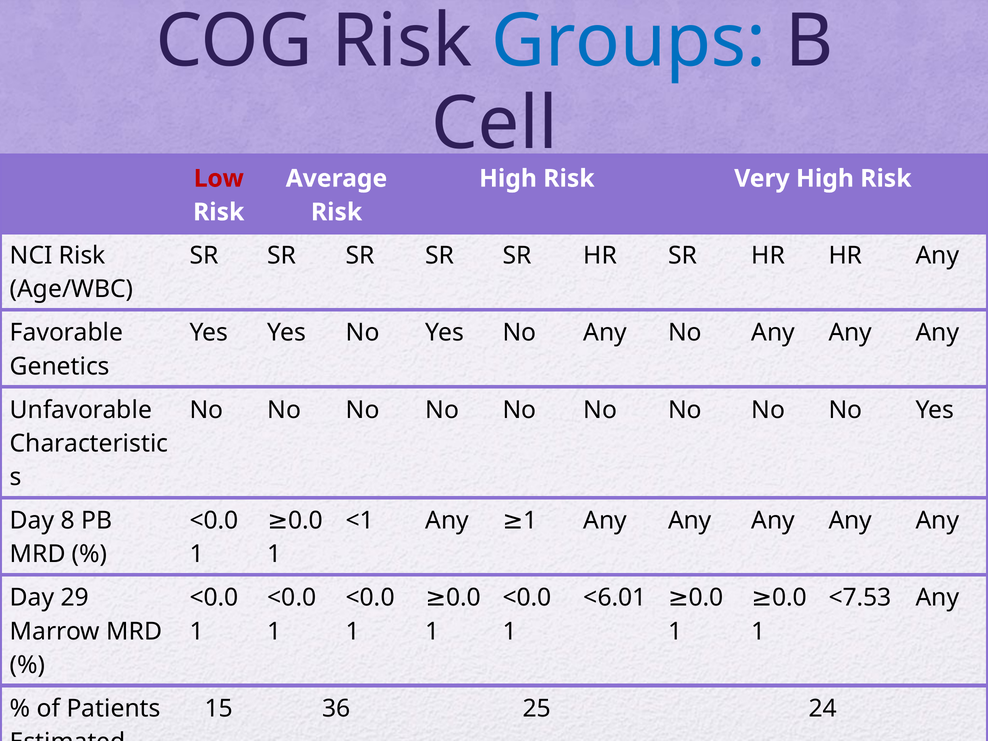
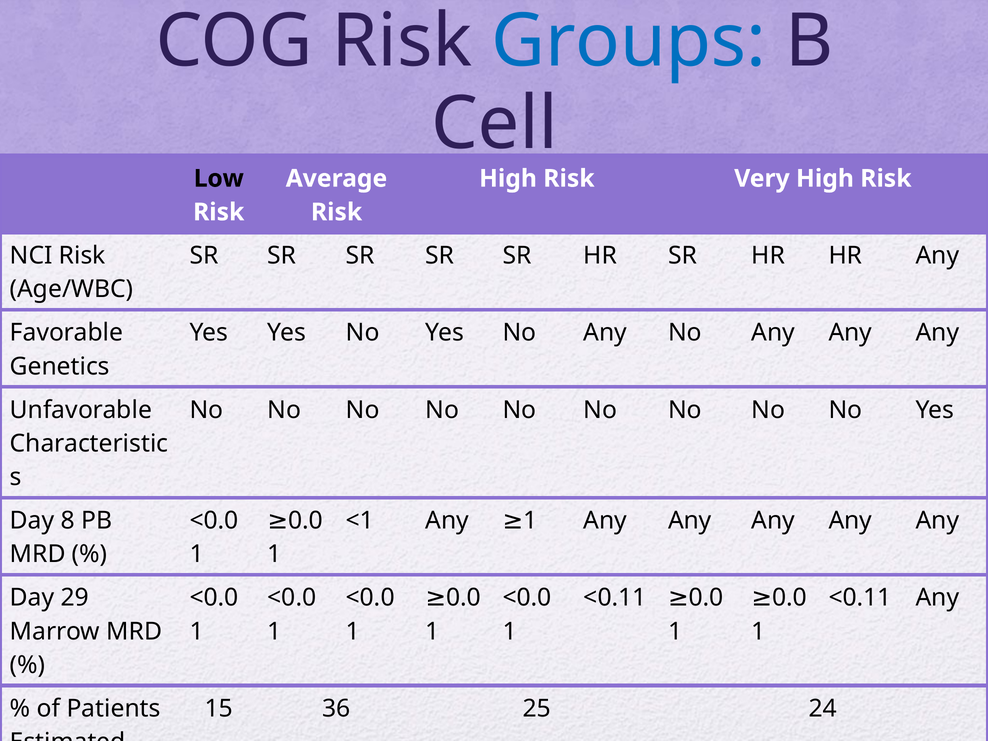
Low colour: red -> black (219, 179)
<6.01: <6.01 -> <0.11 (615, 598)
<7.53: <7.53 -> <0.11 (860, 598)
